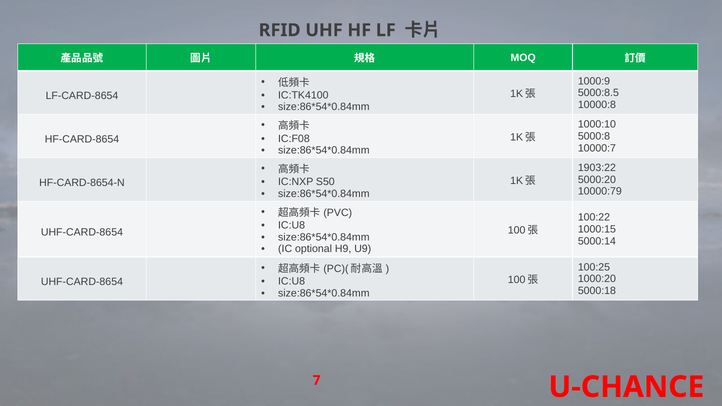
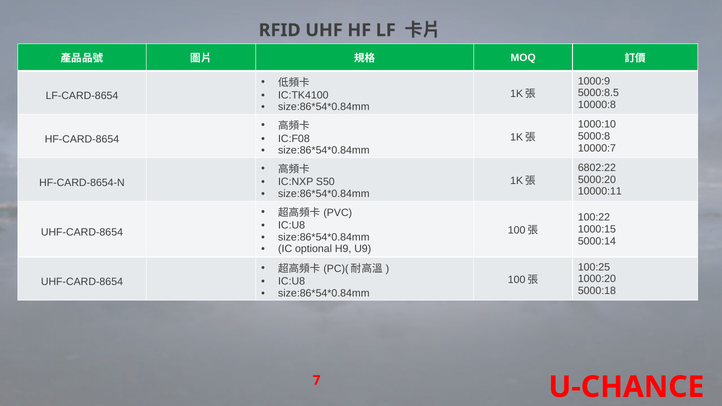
1903:22: 1903:22 -> 6802:22 (597, 168)
10000:79: 10000:79 -> 10000:11 (600, 191)
